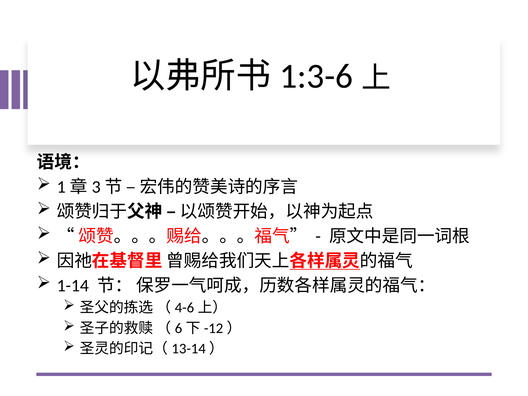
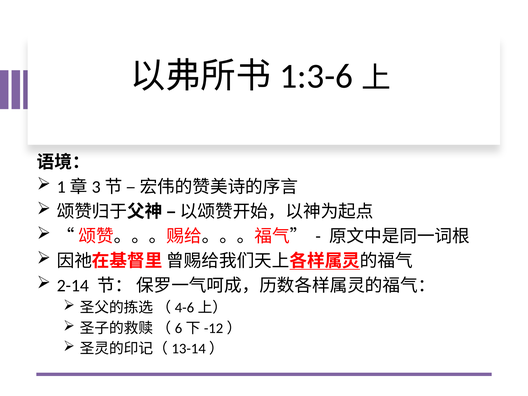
1-14: 1-14 -> 2-14 (73, 286)
